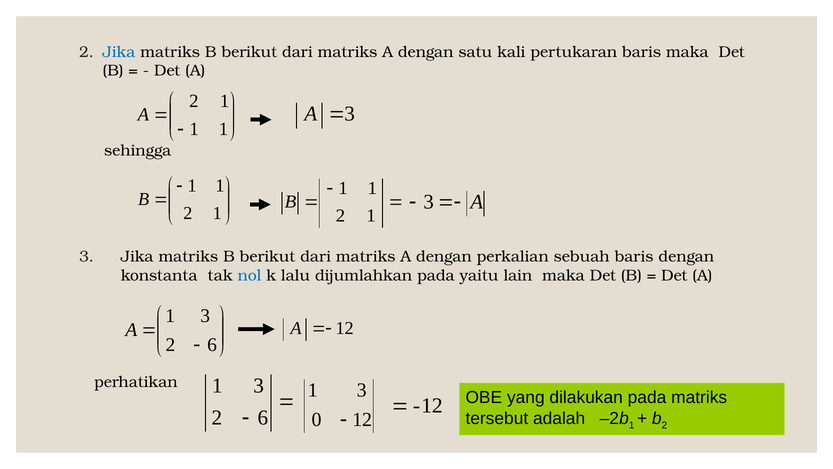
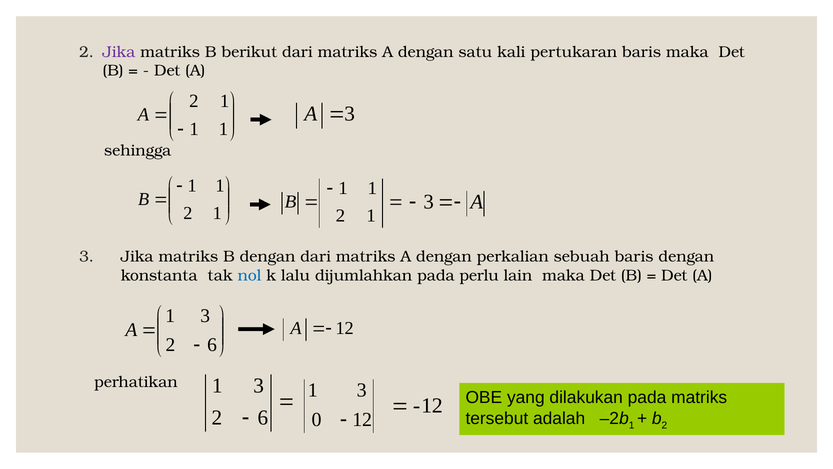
Jika colour: blue -> purple (119, 52)
berikut: berikut -> dengan (268, 257)
yaitu: yaitu -> perlu (479, 275)
